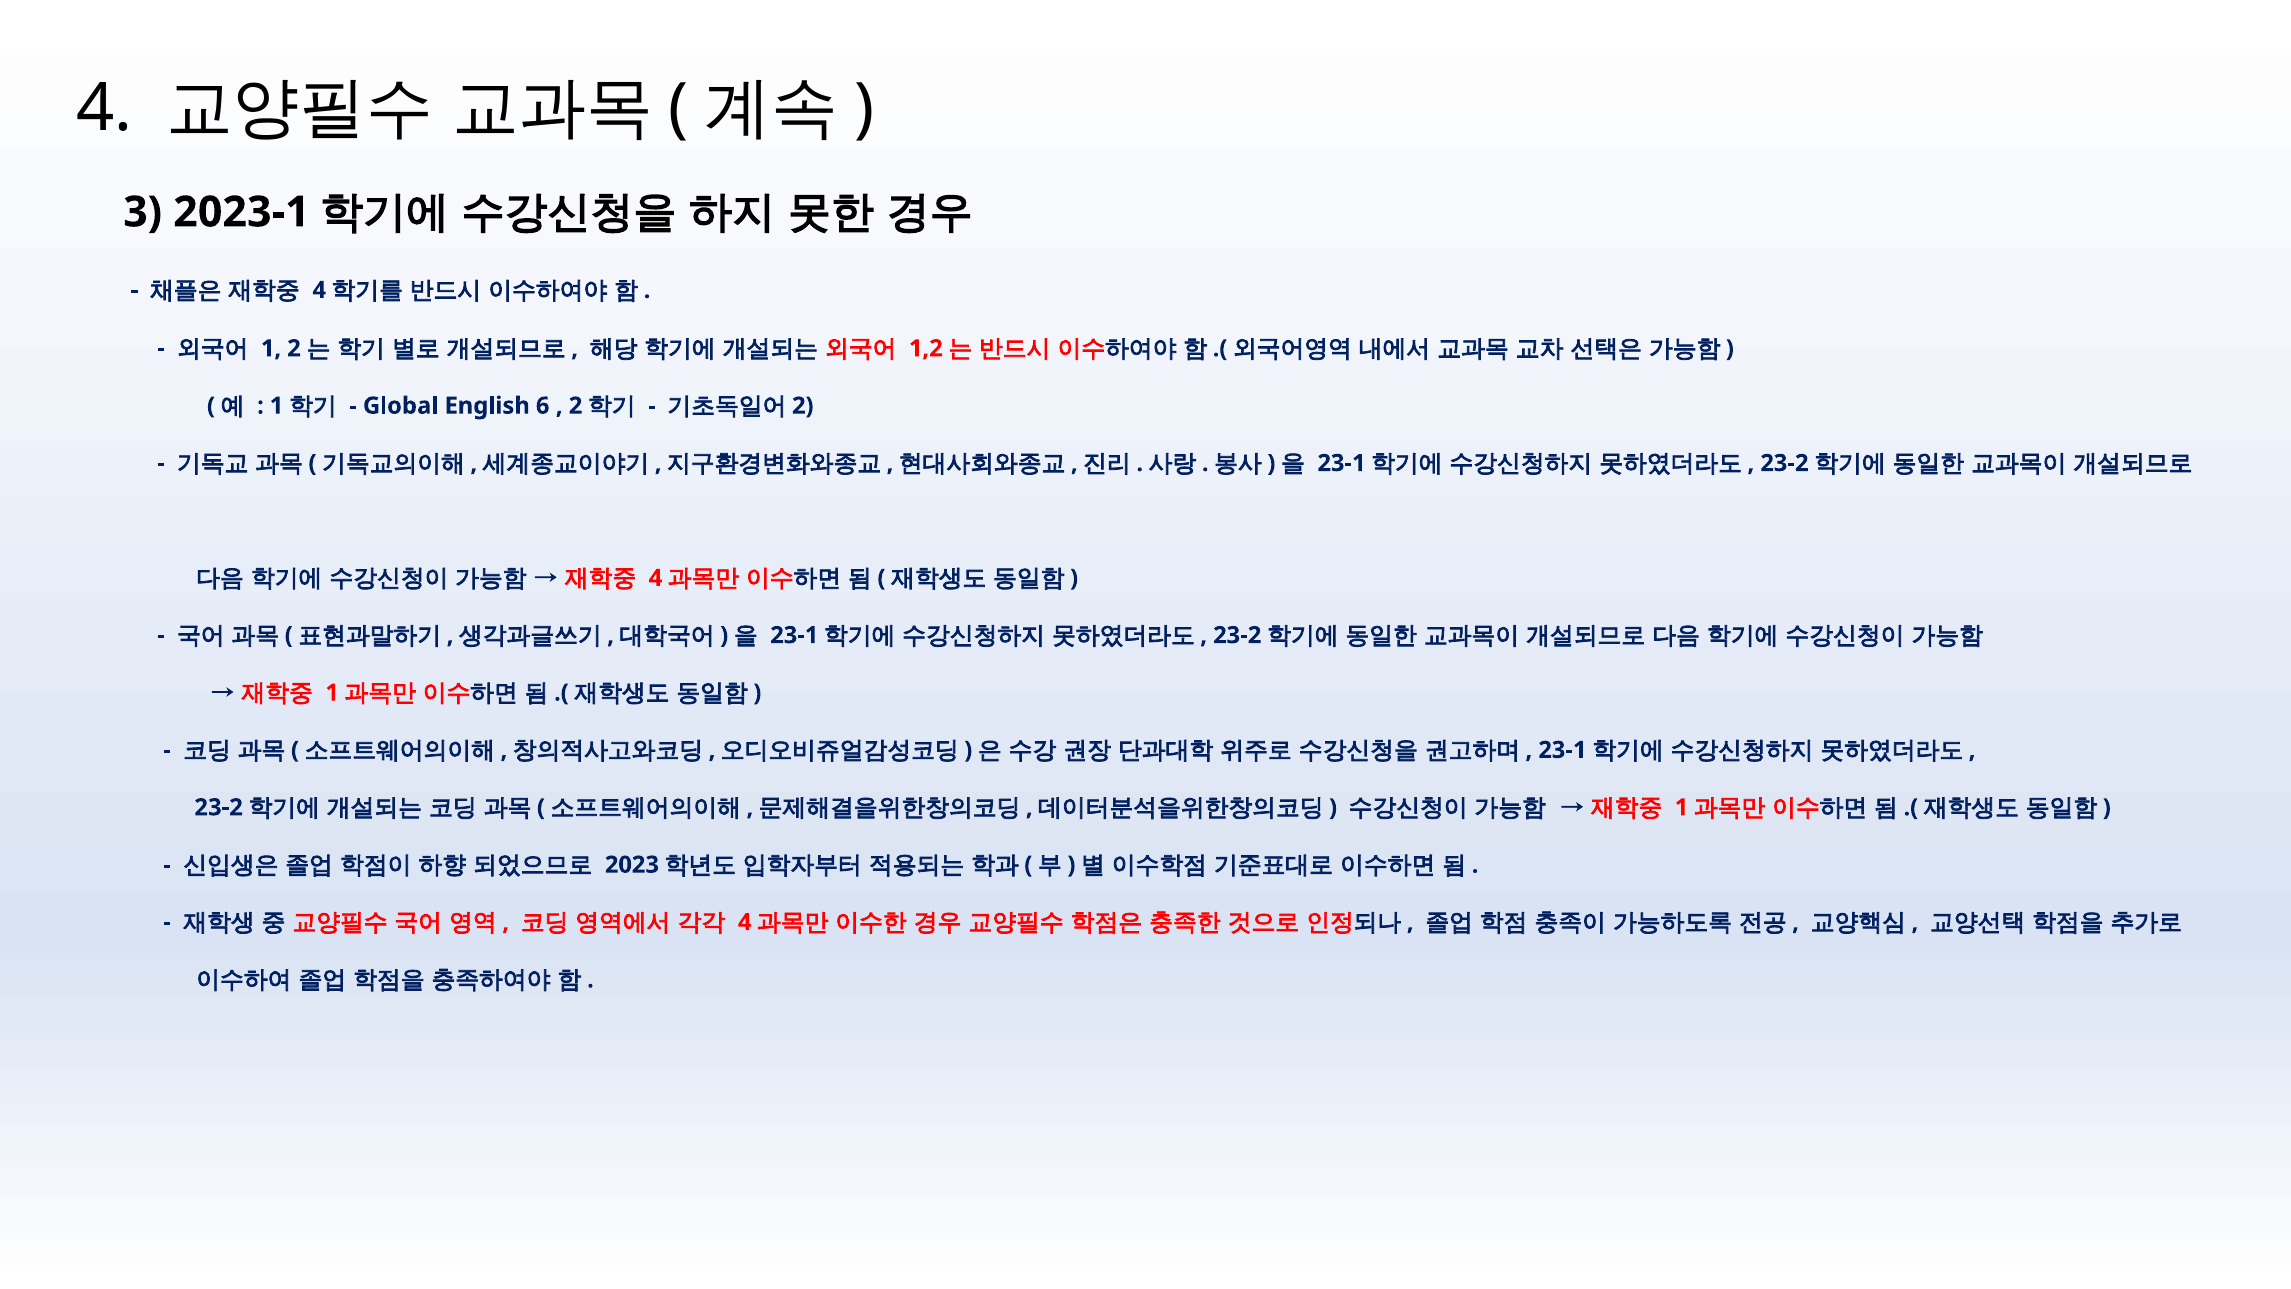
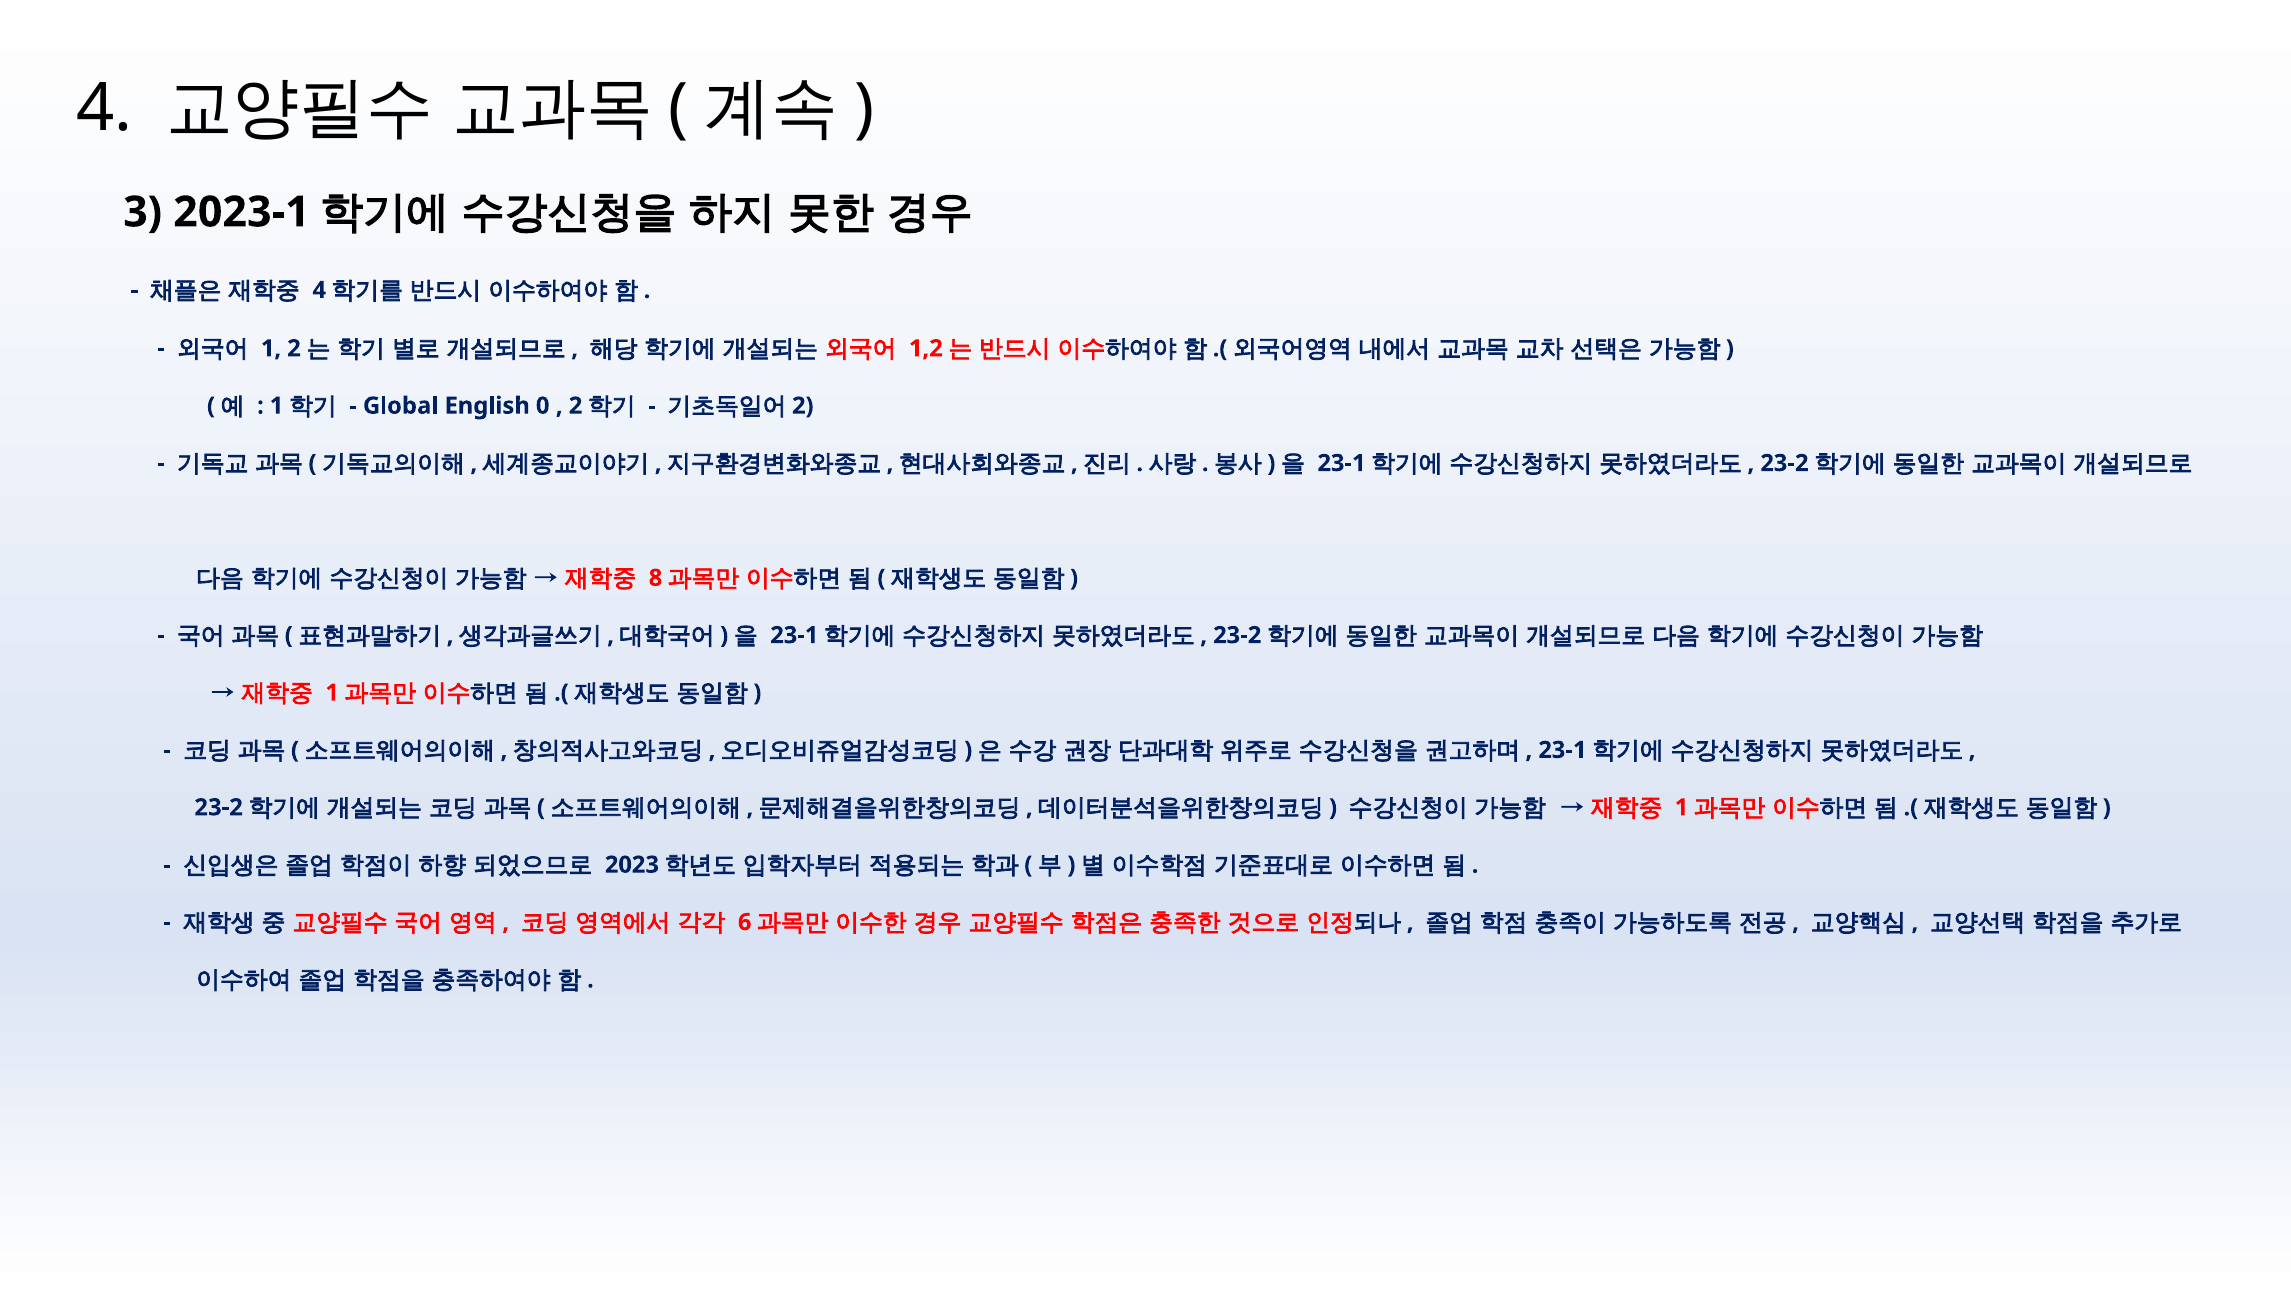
6: 6 -> 0 (543, 406)
4: 4 -> 8 (655, 578)
4: 4 -> 6 (745, 922)
